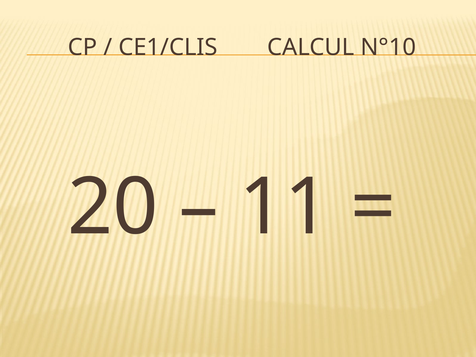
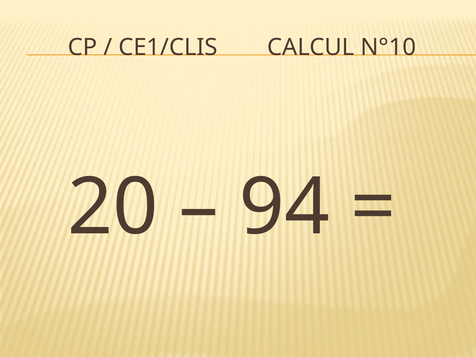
11: 11 -> 94 (284, 207)
